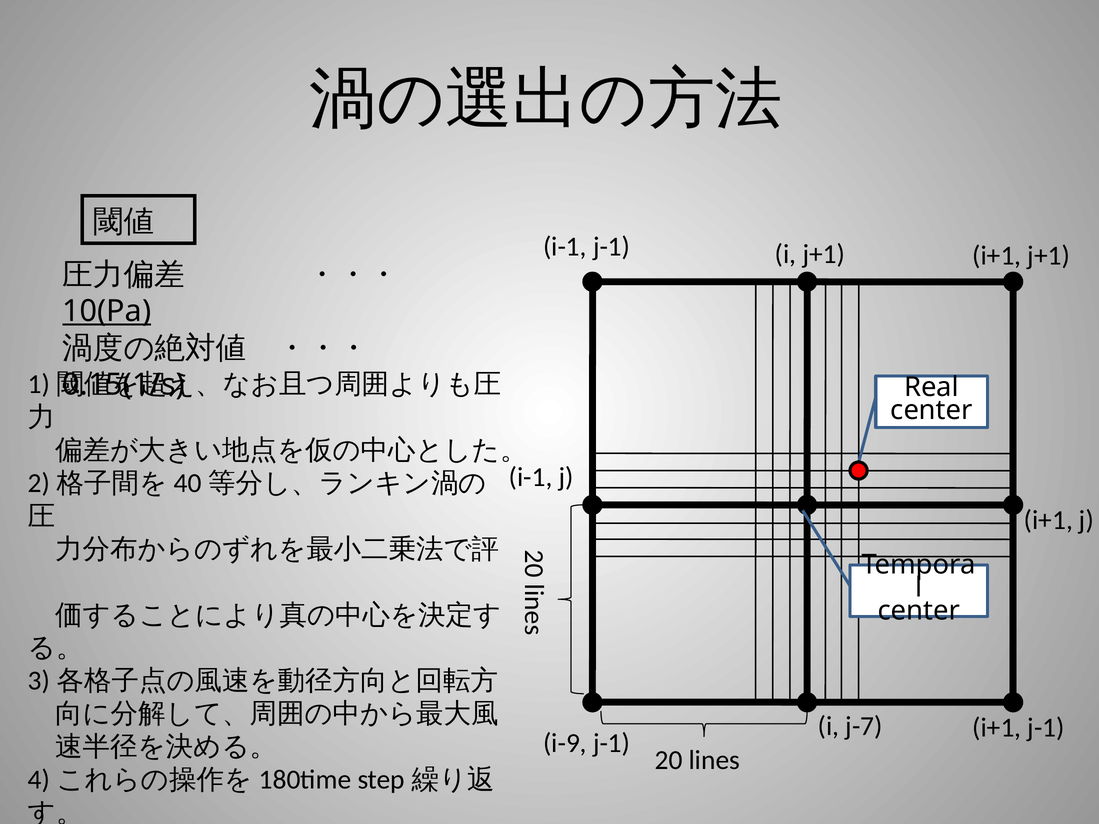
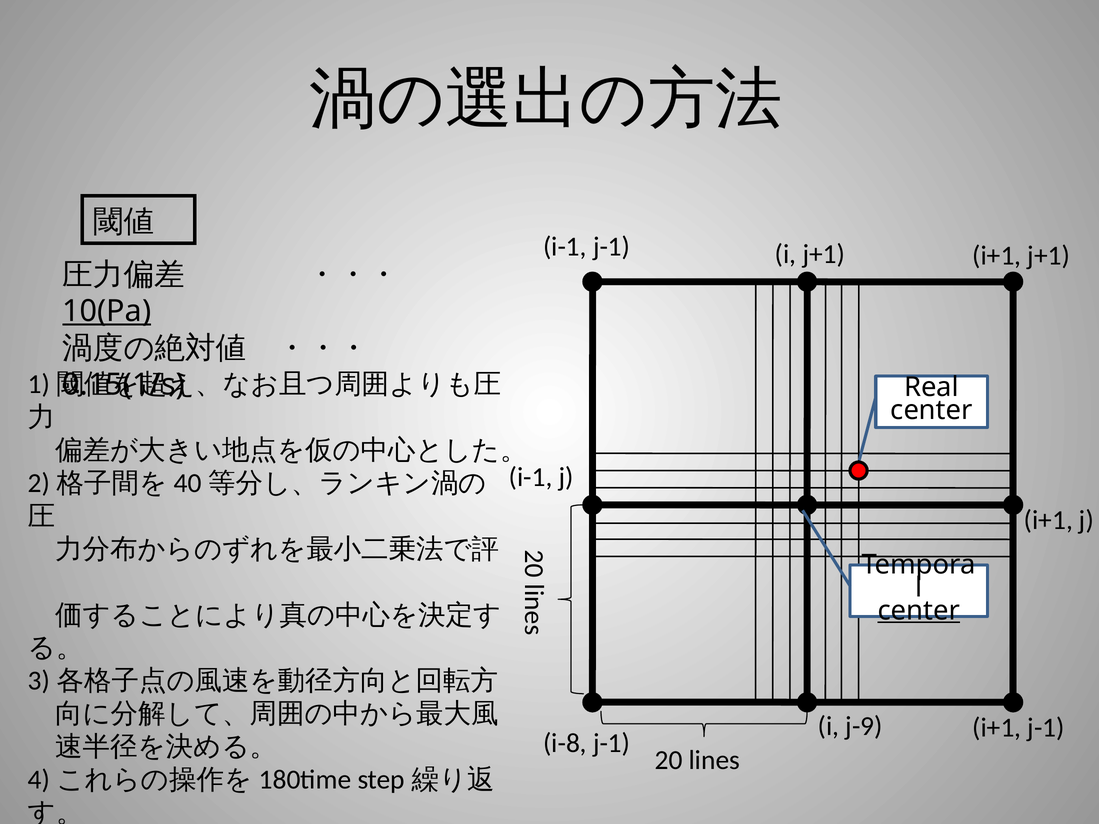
center underline: none -> present (919, 611)
j-7: j-7 -> j-9 (864, 726)
i-9: i-9 -> i-8 (565, 743)
